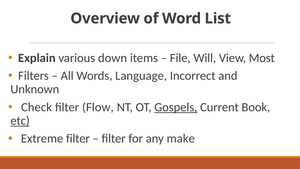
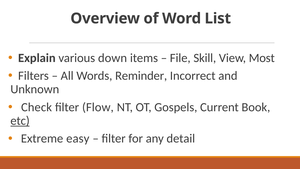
Will: Will -> Skill (205, 58)
Language: Language -> Reminder (141, 76)
Gospels underline: present -> none (176, 107)
Extreme filter: filter -> easy (78, 138)
make: make -> detail (181, 138)
